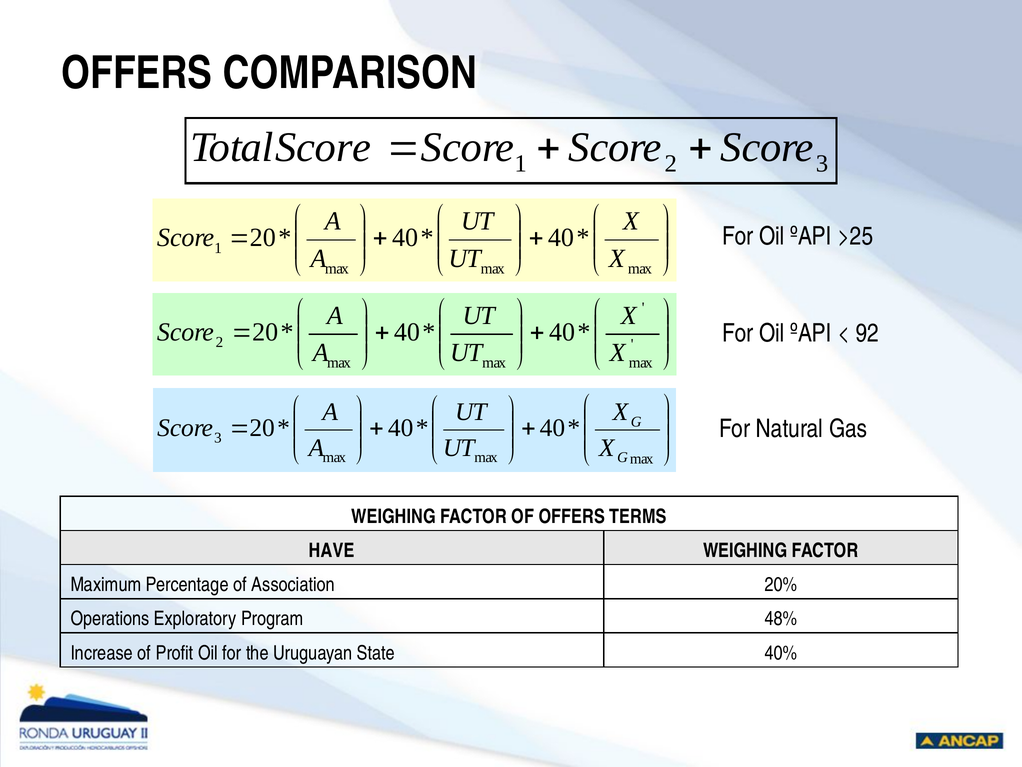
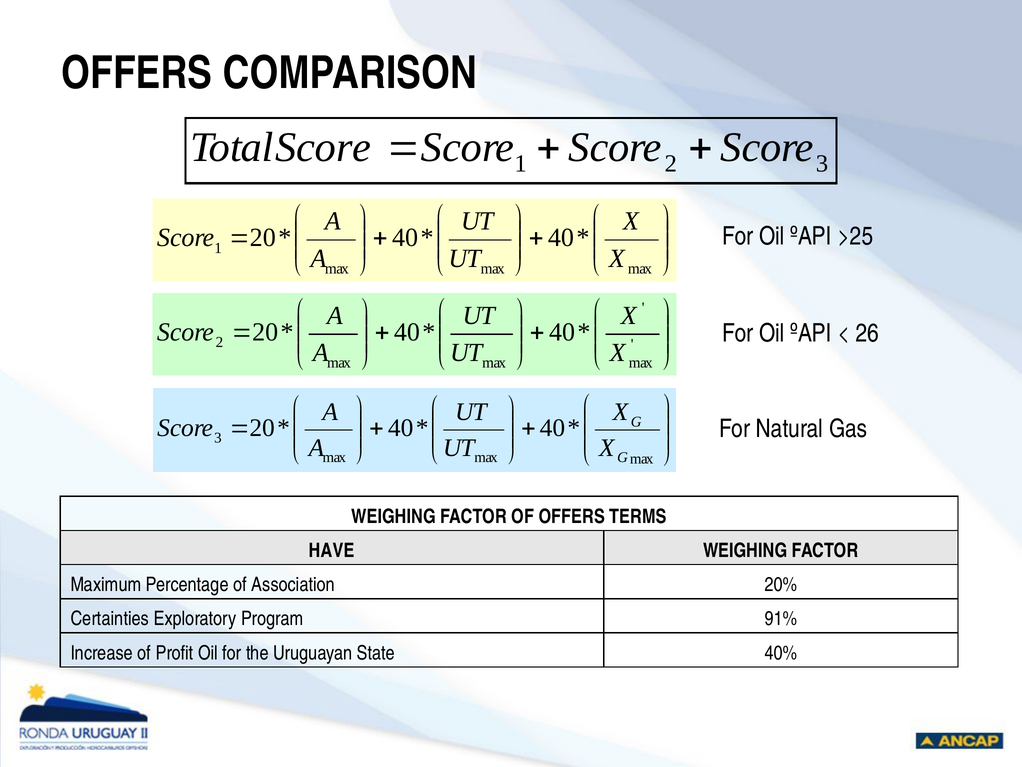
92: 92 -> 26 (867, 333)
Operations: Operations -> Certainties (110, 618)
48%: 48% -> 91% (781, 618)
